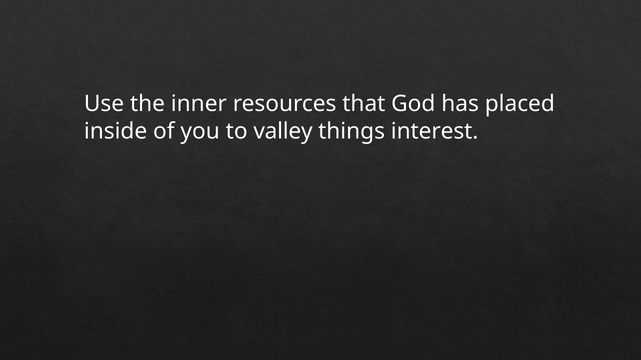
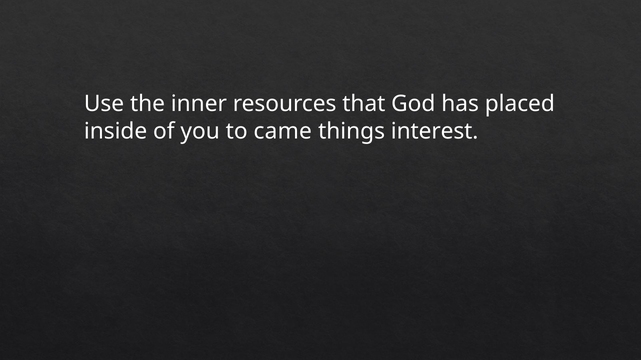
valley: valley -> came (283, 131)
